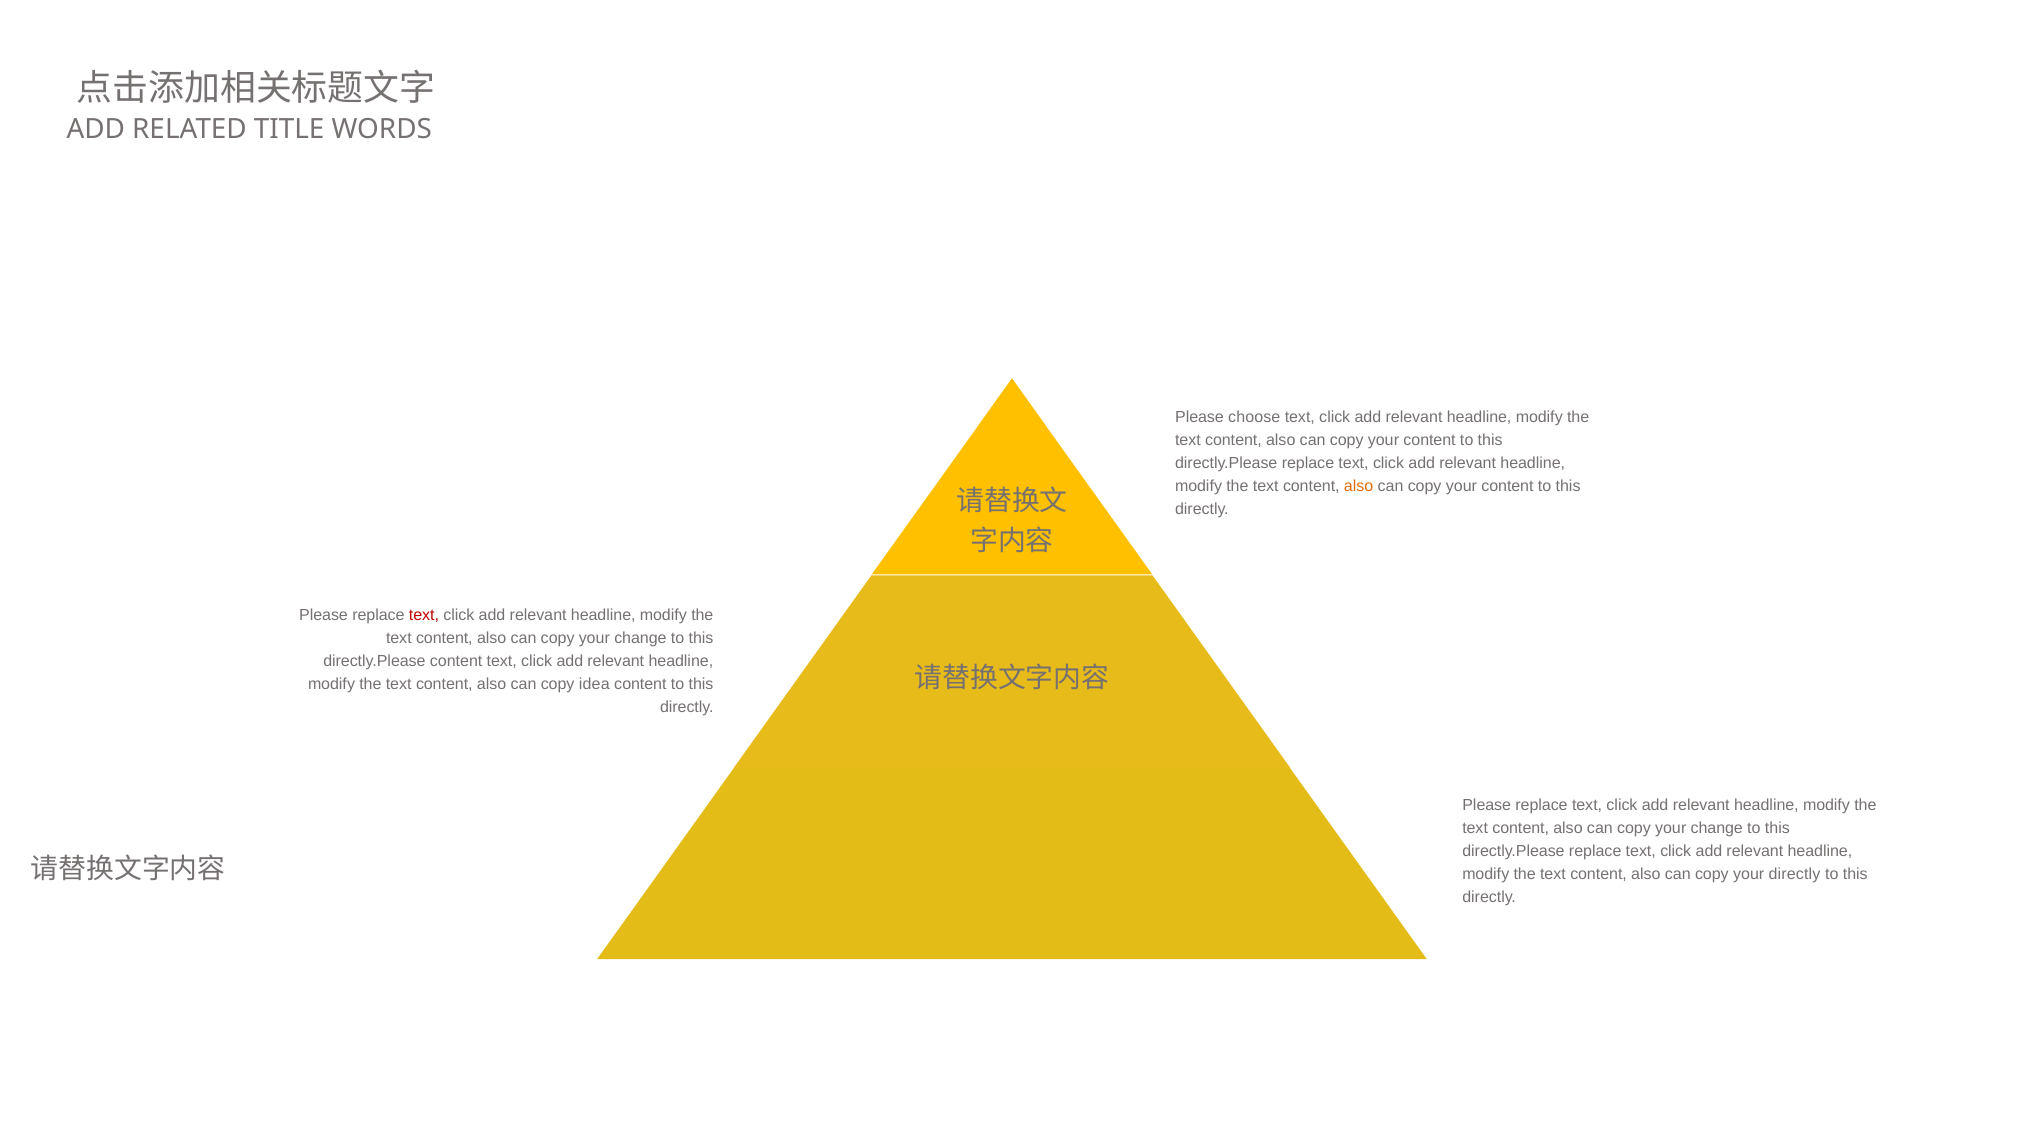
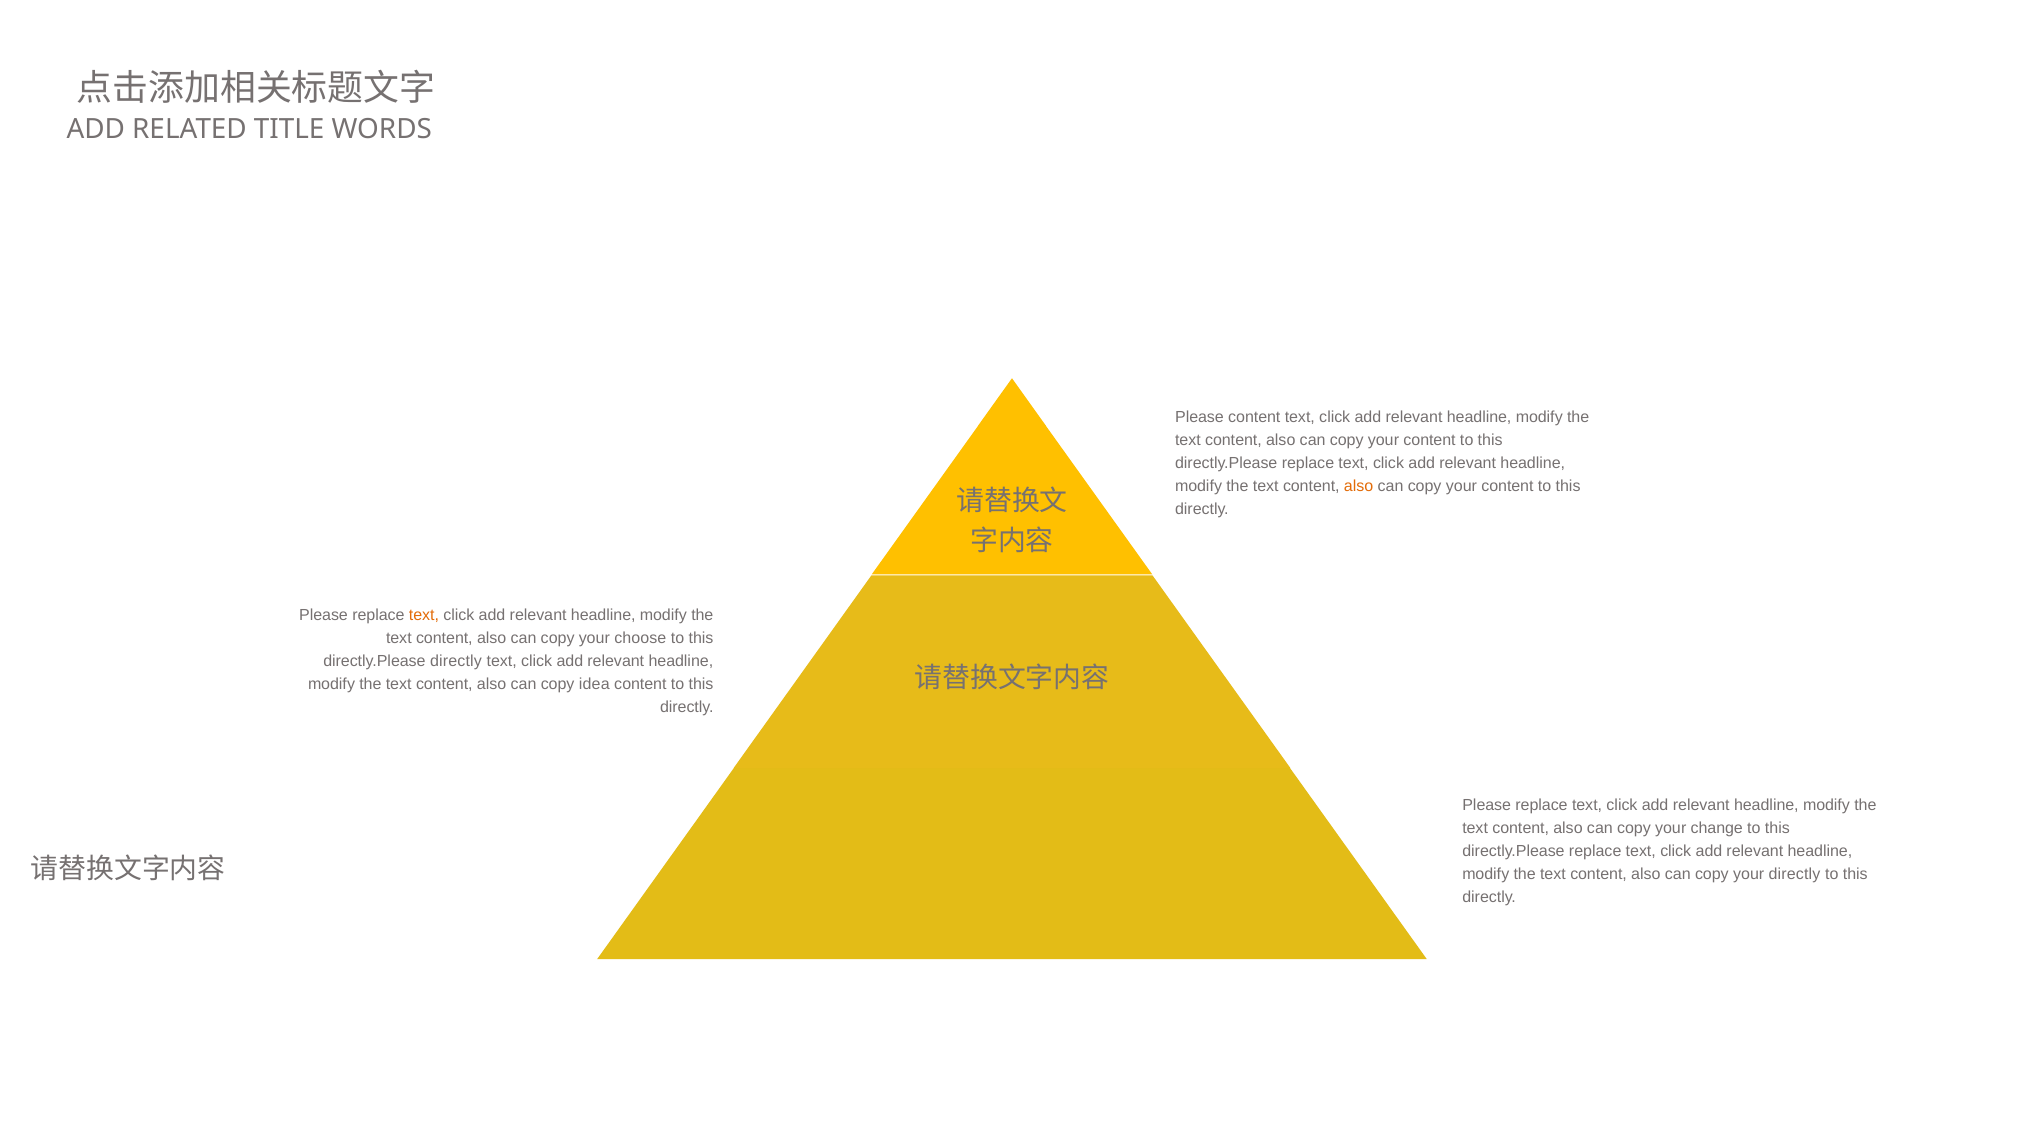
Please choose: choose -> content (1254, 417)
text colour: red -> orange (424, 616)
change: change -> choose (640, 639)
directly.Please content: content -> directly (456, 662)
